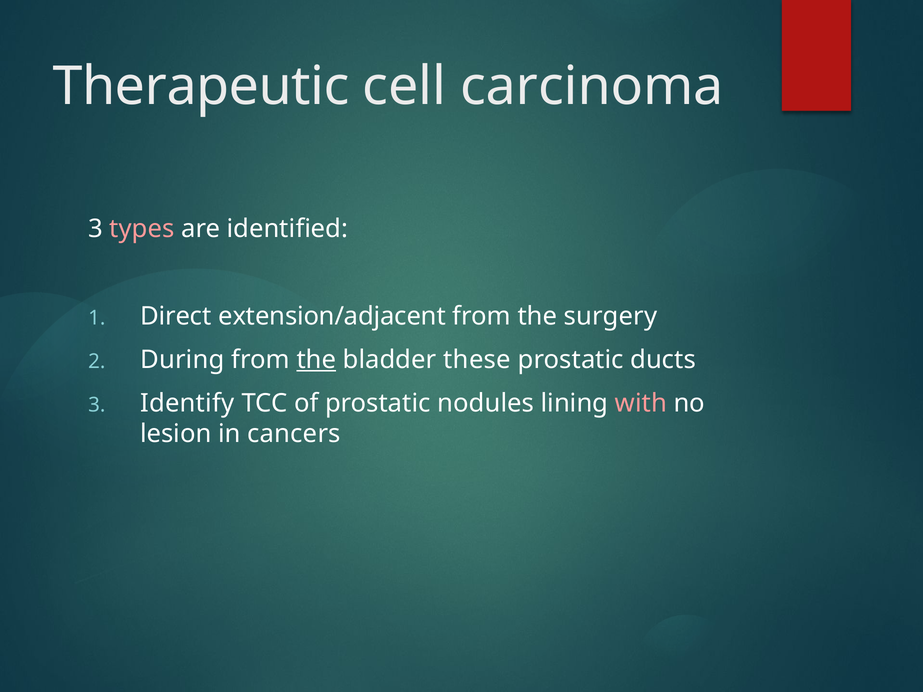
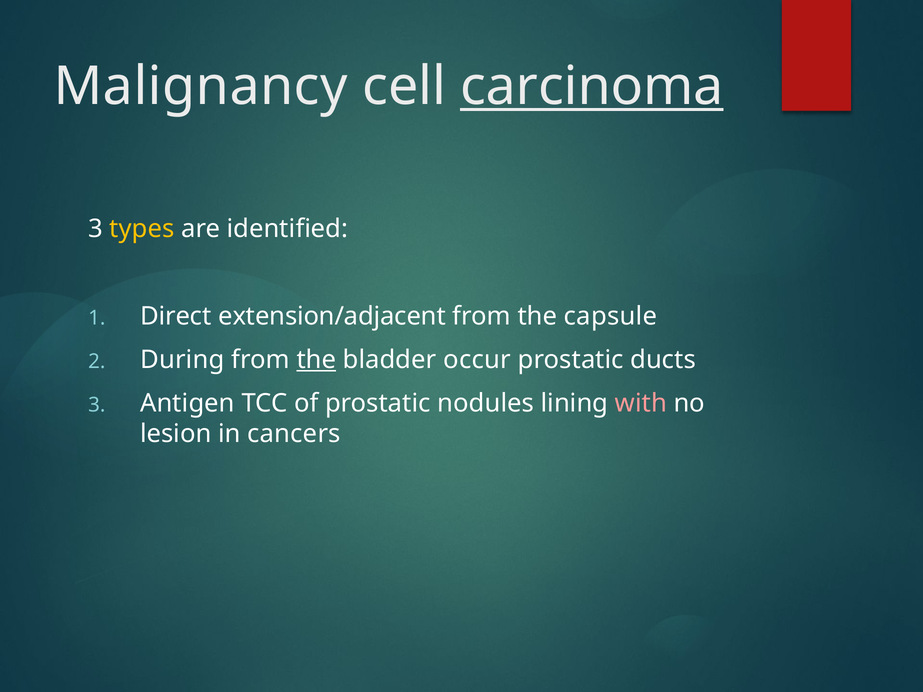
Therapeutic: Therapeutic -> Malignancy (201, 86)
carcinoma underline: none -> present (592, 86)
types colour: pink -> yellow (142, 229)
surgery: surgery -> capsule (610, 316)
these: these -> occur (477, 360)
Identify: Identify -> Antigen (187, 403)
